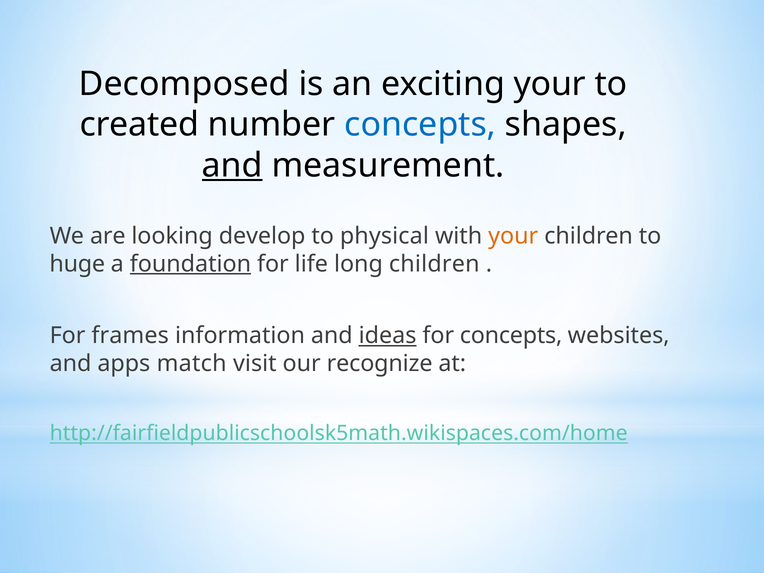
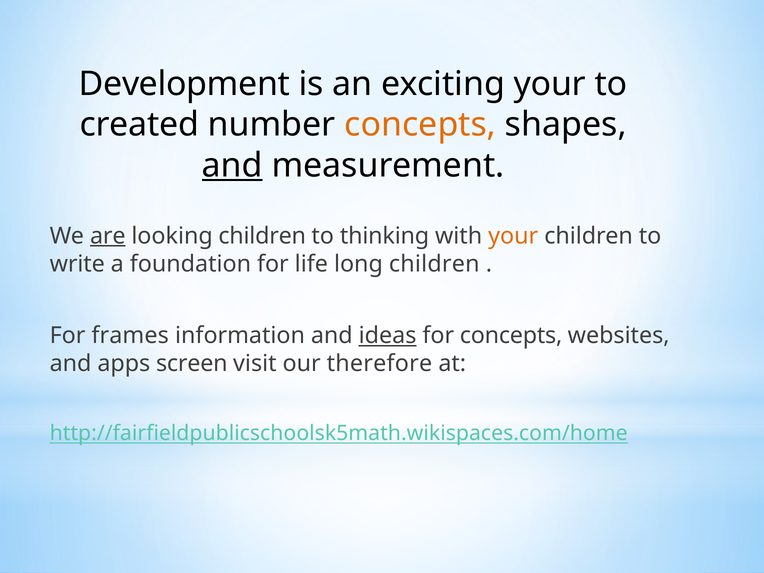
Decomposed: Decomposed -> Development (184, 84)
concepts colour: blue -> orange (420, 125)
are underline: none -> present (108, 236)
looking develop: develop -> children (262, 236)
physical: physical -> thinking (385, 236)
huge: huge -> write (77, 264)
foundation underline: present -> none (190, 264)
match: match -> screen (192, 363)
recognize: recognize -> therefore (379, 363)
